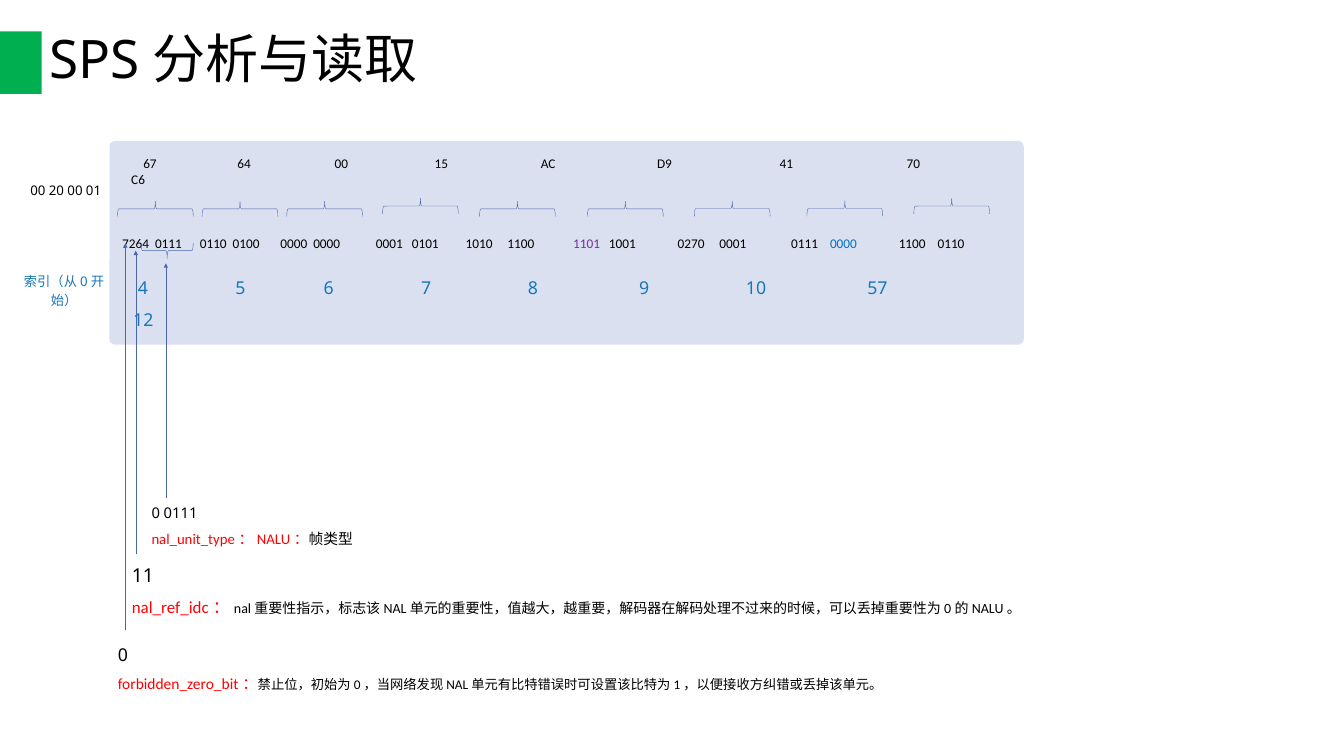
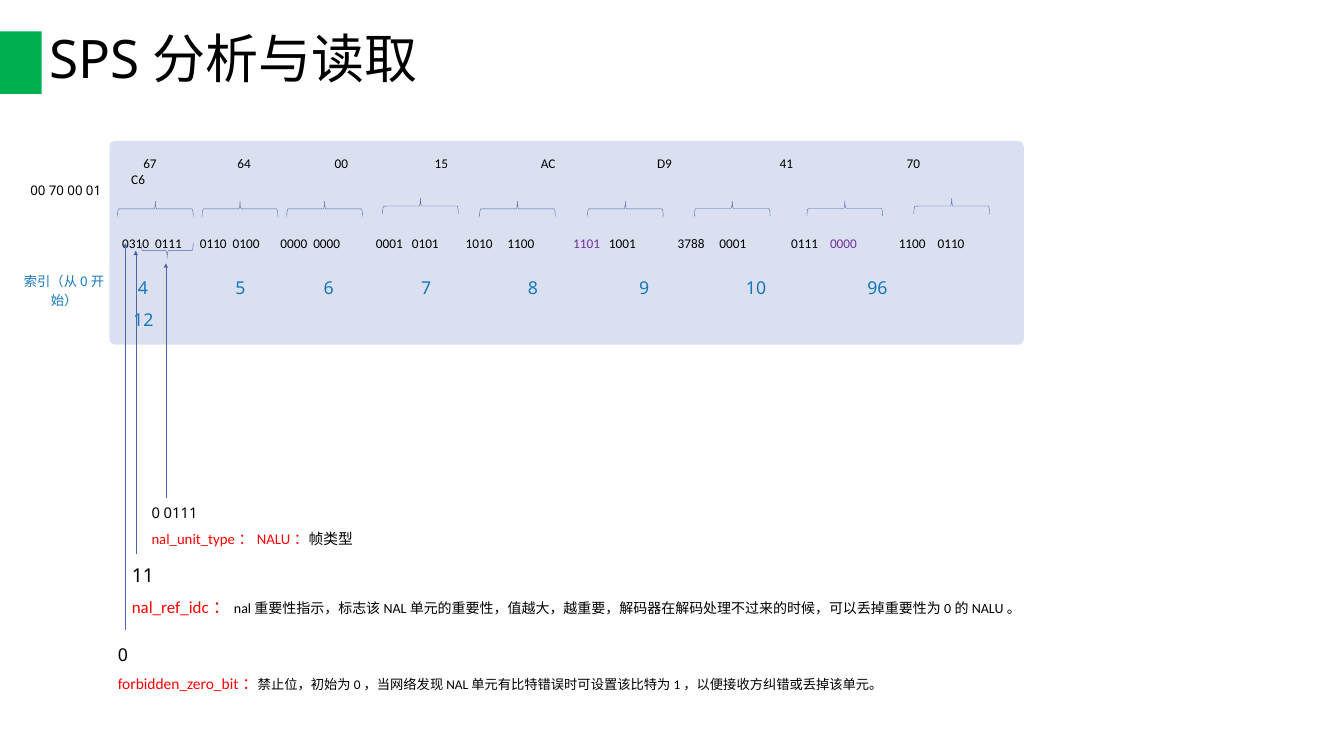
00 20: 20 -> 70 (56, 191)
7264: 7264 -> 0310 (136, 244)
0270: 0270 -> 3788 (691, 244)
0000 colour: blue -> purple (843, 244)
57: 57 -> 96 (877, 289)
